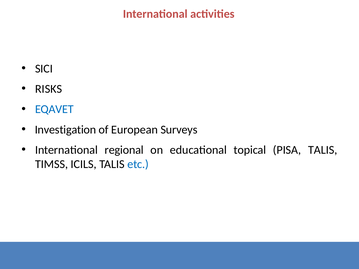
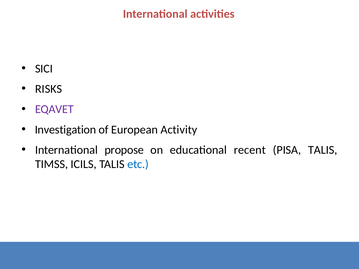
EQAVET colour: blue -> purple (54, 109)
Surveys: Surveys -> Activity (179, 130)
regional: regional -> propose (124, 150)
topical: topical -> recent (250, 150)
